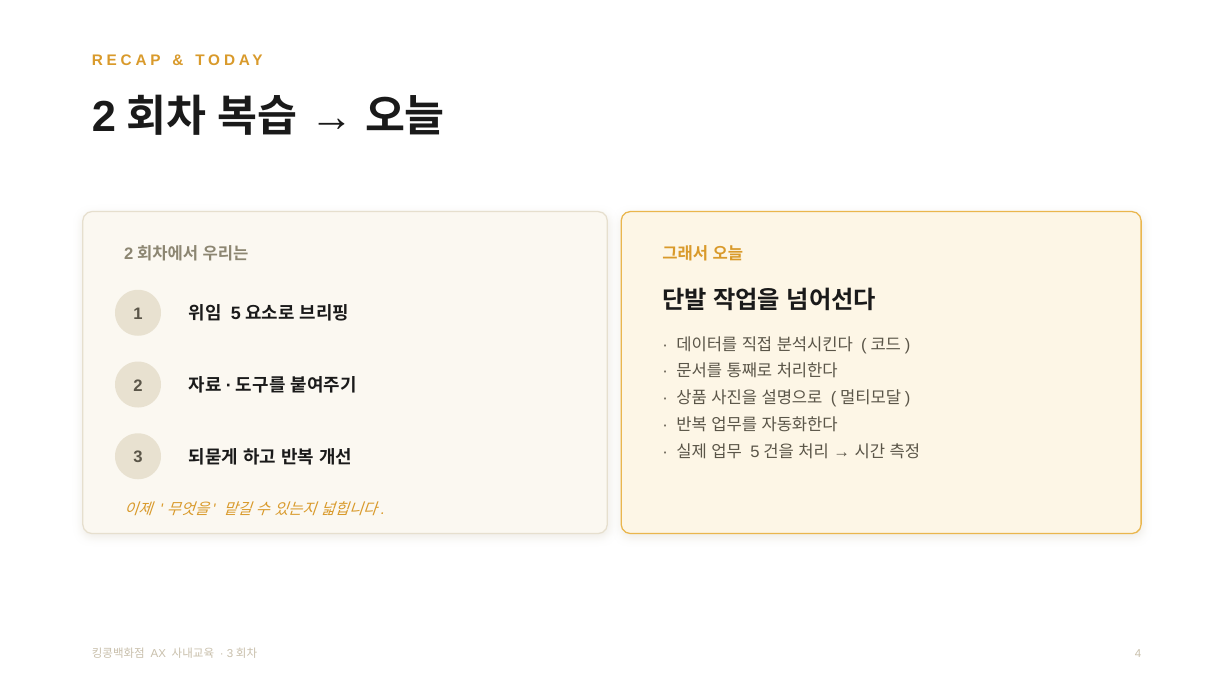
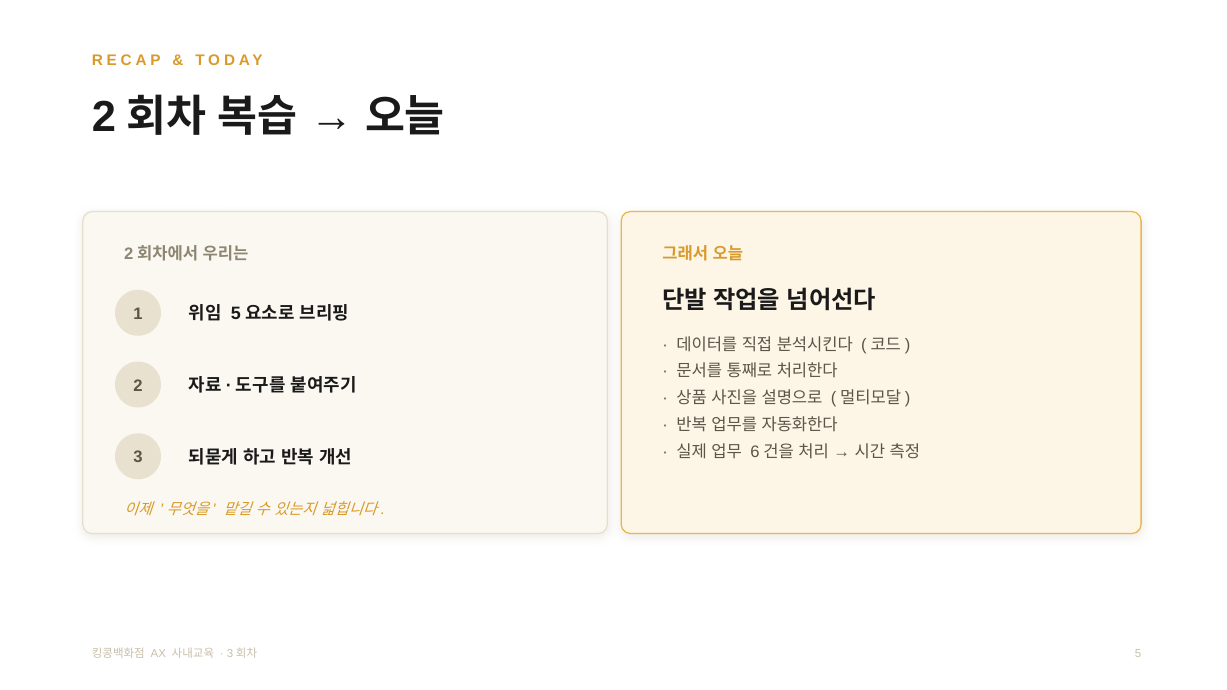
5: 5 -> 6 (755, 452)
4: 4 -> 5 (1138, 654)
